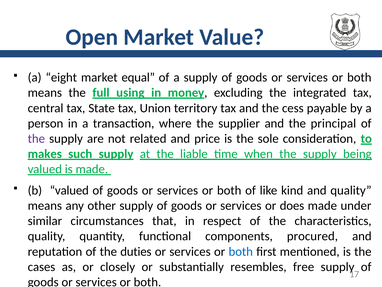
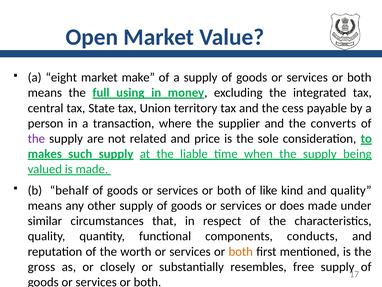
equal: equal -> make (138, 77)
principal: principal -> converts (333, 123)
b valued: valued -> behalf (69, 190)
procured: procured -> conducts (312, 236)
duties: duties -> worth (136, 251)
both colour: blue -> orange (241, 251)
cases: cases -> gross (41, 266)
